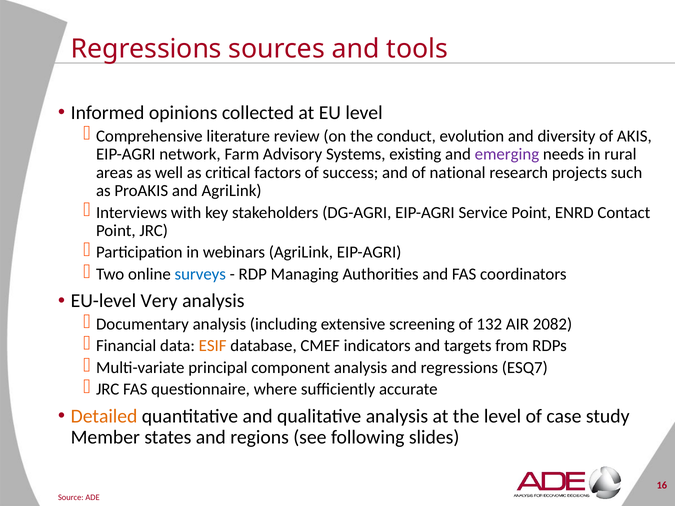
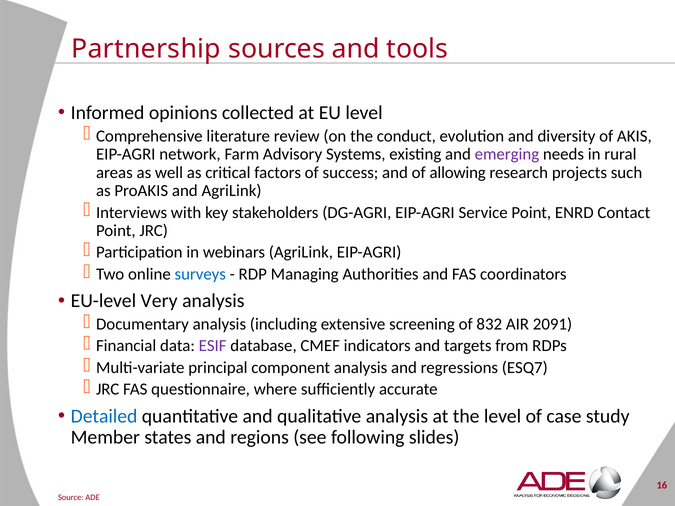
Regressions: Regressions -> Partnership (146, 49)
national: national -> allowing (458, 173)
132: 132 -> 832 (489, 324)
2082: 2082 -> 2091 (553, 324)
ESIF colour: orange -> purple (213, 346)
Detailed colour: orange -> blue (104, 416)
